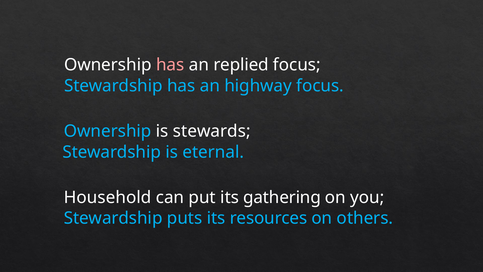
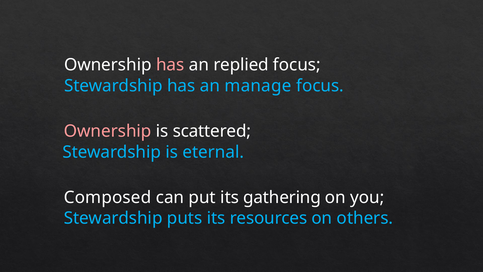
highway: highway -> manage (258, 86)
Ownership colour: light blue -> pink (108, 131)
stewards: stewards -> scattered (212, 131)
Household: Household -> Composed (108, 197)
